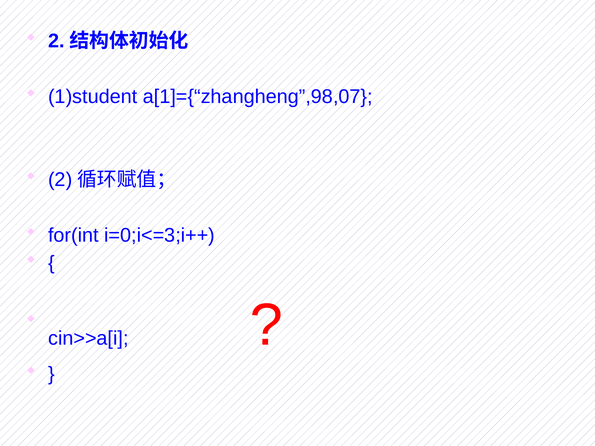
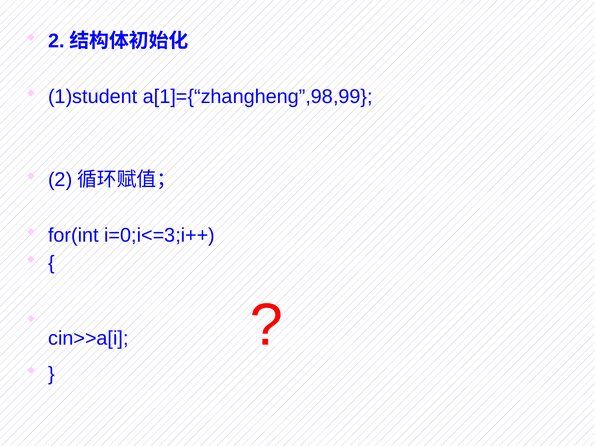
a[1]={“zhangheng”,98,07: a[1]={“zhangheng”,98,07 -> a[1]={“zhangheng”,98,99 (258, 97)
